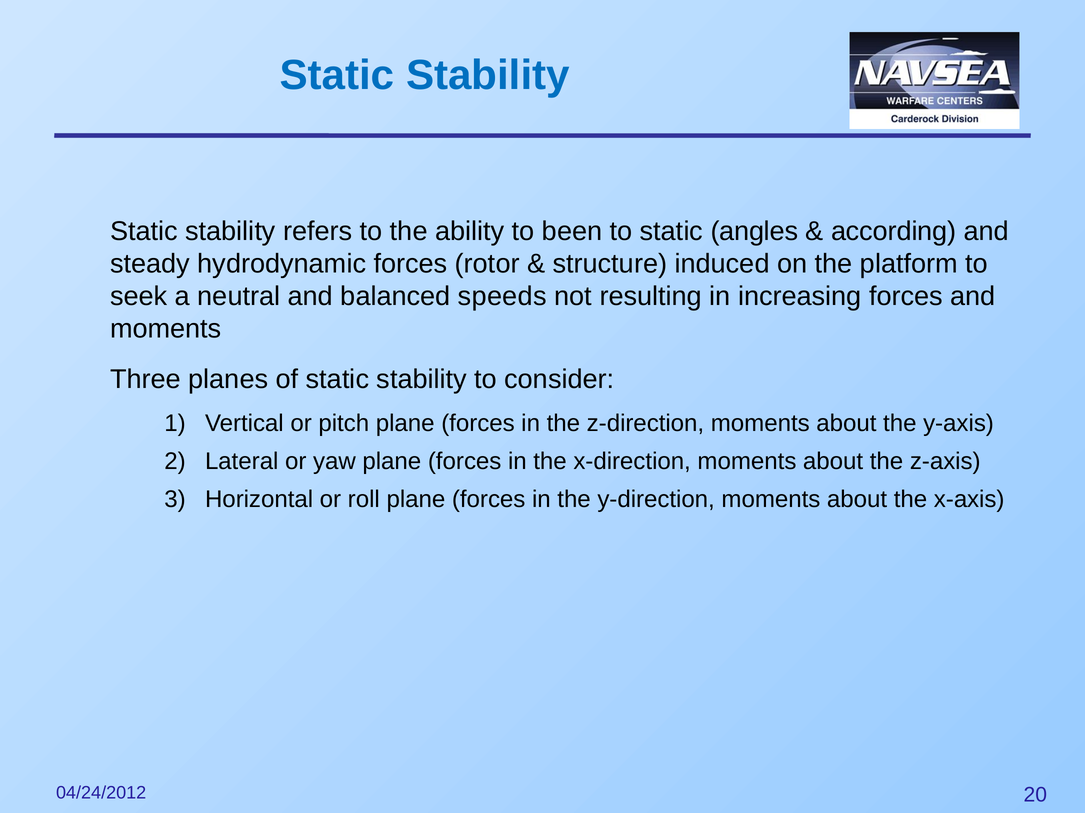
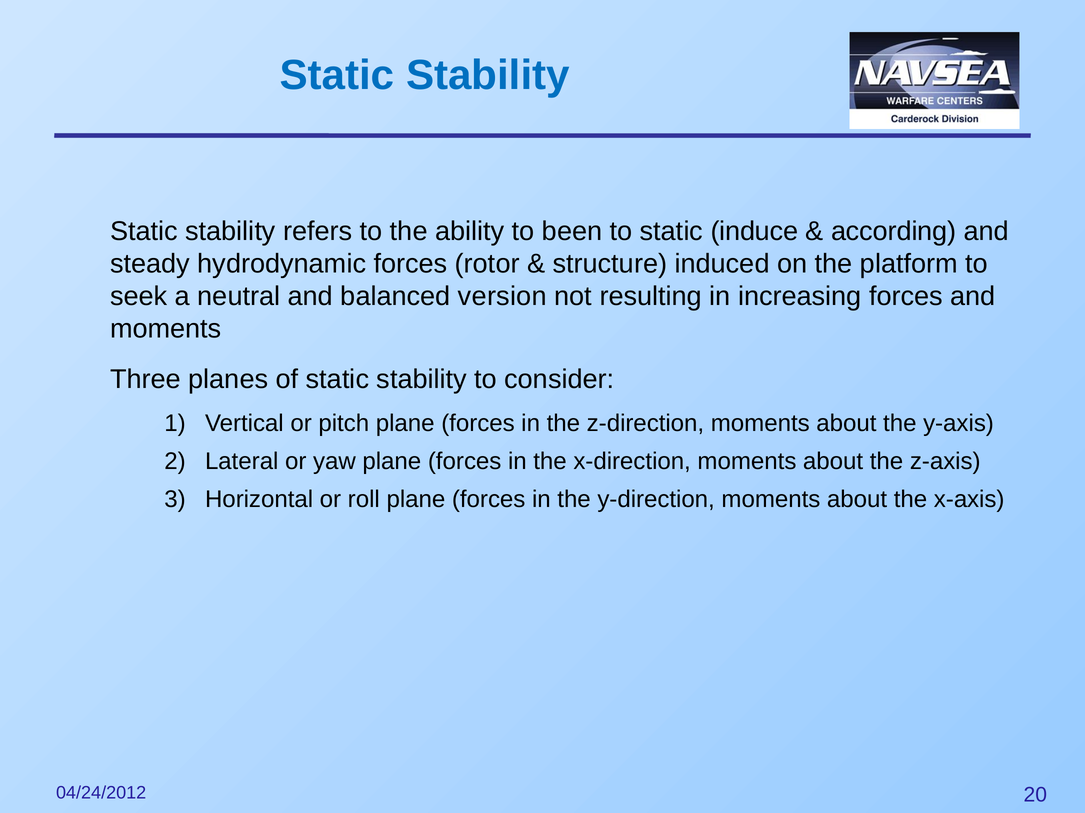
angles: angles -> induce (754, 231)
speeds: speeds -> version (502, 297)
